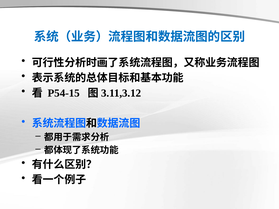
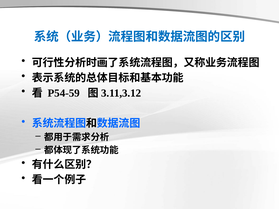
P54-15: P54-15 -> P54-59 (64, 93)
